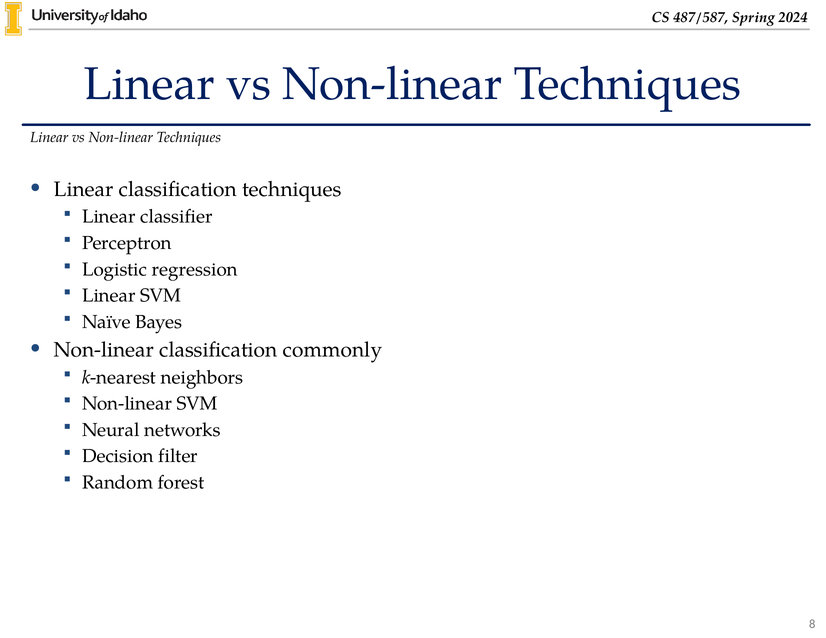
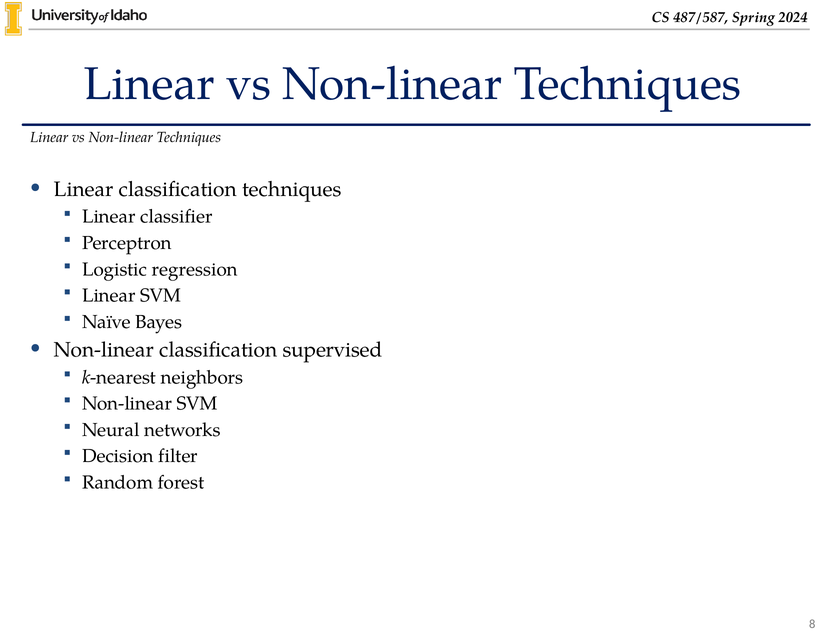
commonly: commonly -> supervised (333, 350)
